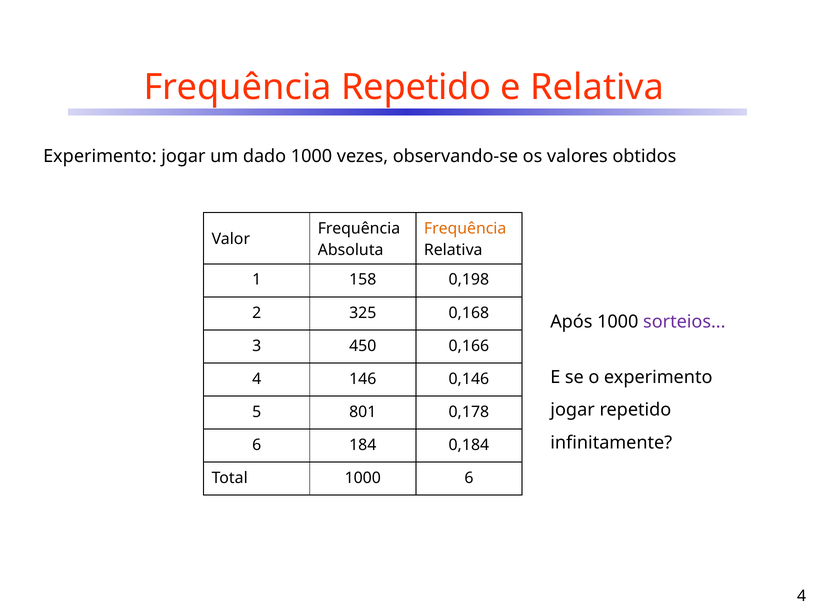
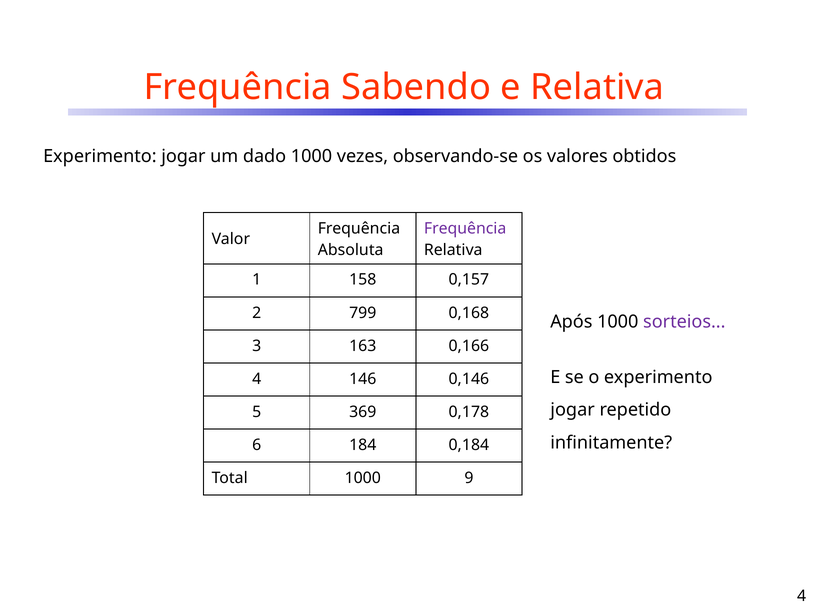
Frequência Repetido: Repetido -> Sabendo (416, 87)
Frequência colour: orange -> purple (465, 228)
0,198: 0,198 -> 0,157 (469, 280)
325: 325 -> 799 (363, 313)
450: 450 -> 163 (363, 346)
801: 801 -> 369 (363, 412)
1000 6: 6 -> 9 (469, 478)
